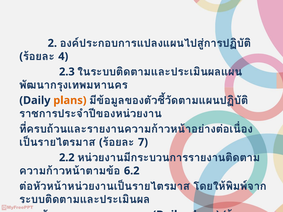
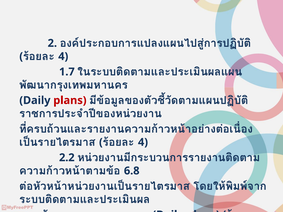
2.3: 2.3 -> 1.7 (67, 72)
plans colour: orange -> red (70, 100)
7: 7 -> 4 (143, 142)
6.2: 6.2 -> 6.8 (132, 171)
